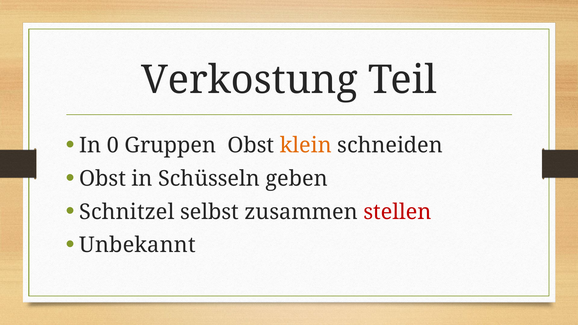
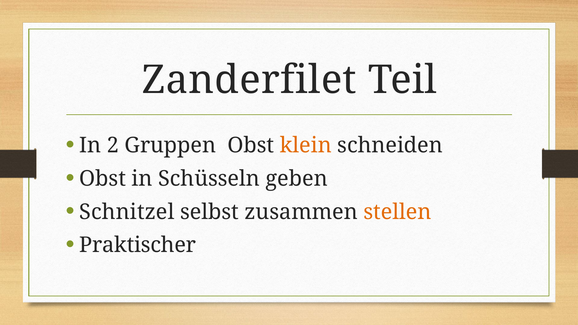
Verkostung: Verkostung -> Zanderfilet (249, 80)
0: 0 -> 2 (113, 145)
stellen colour: red -> orange (397, 212)
Unbekannt: Unbekannt -> Praktischer (138, 245)
